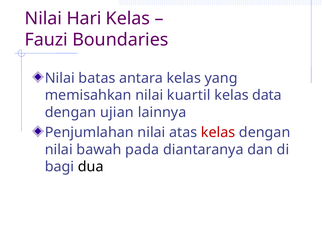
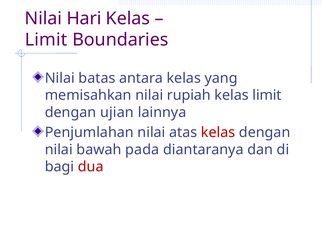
Fauzi: Fauzi -> Limit (46, 40)
kuartil: kuartil -> rupiah (189, 95)
kelas data: data -> limit (267, 95)
dua colour: black -> red (91, 167)
